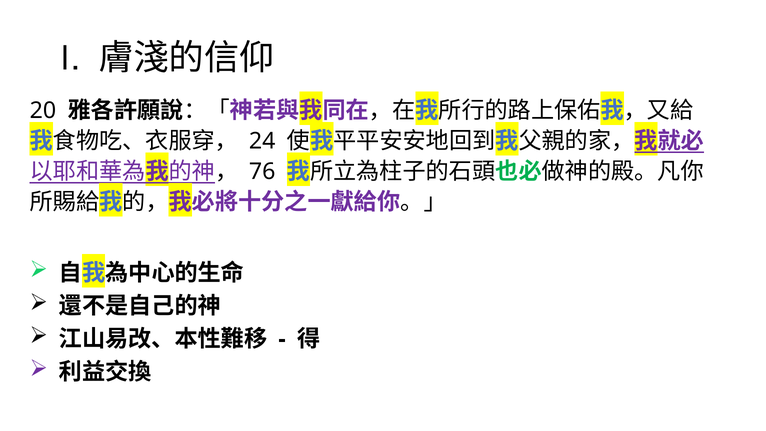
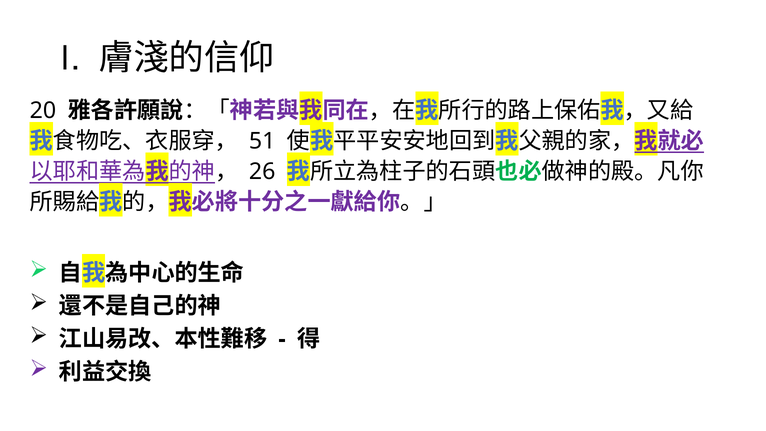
24: 24 -> 51 (262, 141)
76: 76 -> 26 (262, 171)
